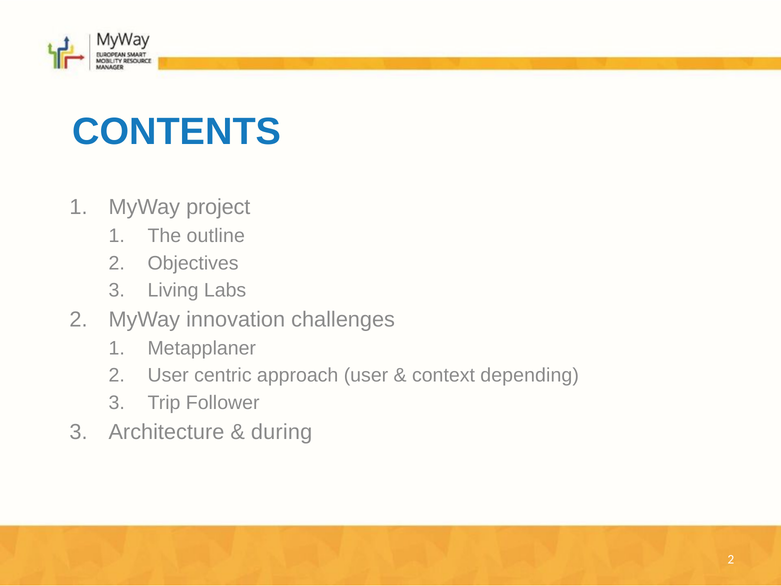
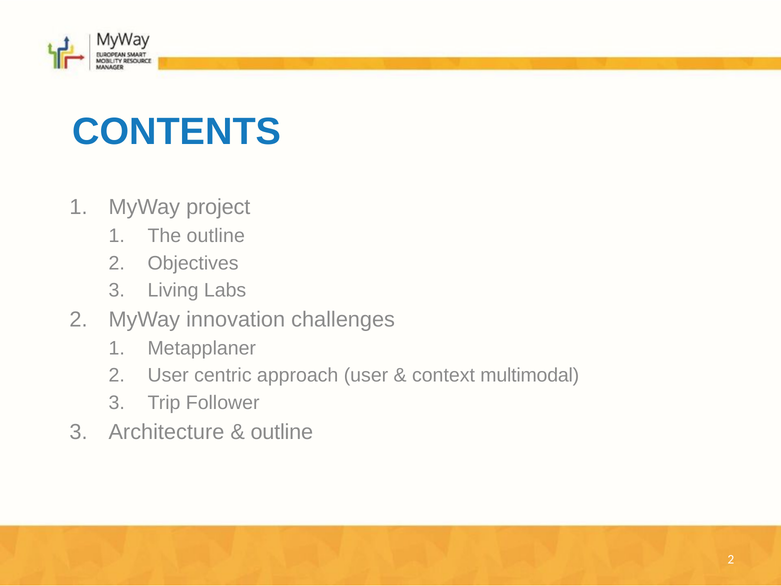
depending: depending -> multimodal (530, 375)
during: during -> outline (282, 432)
